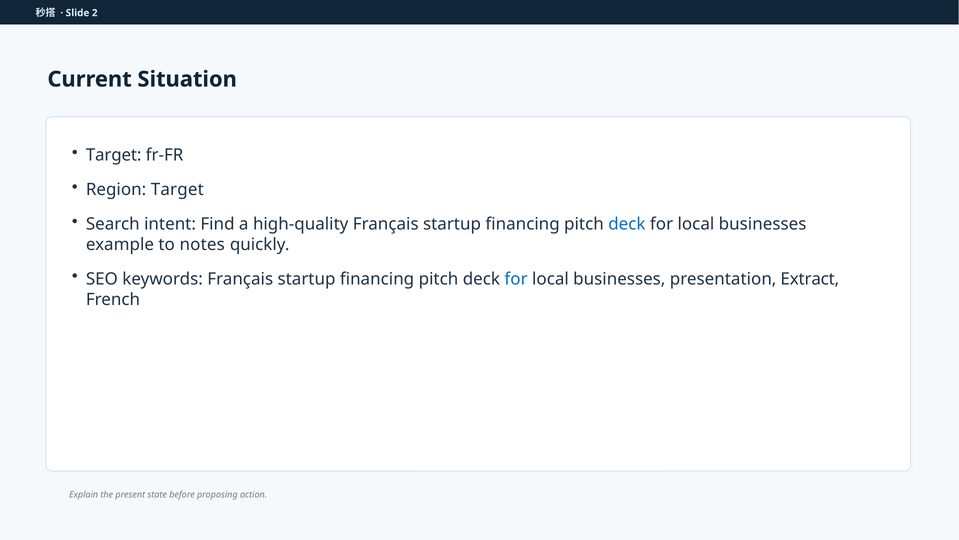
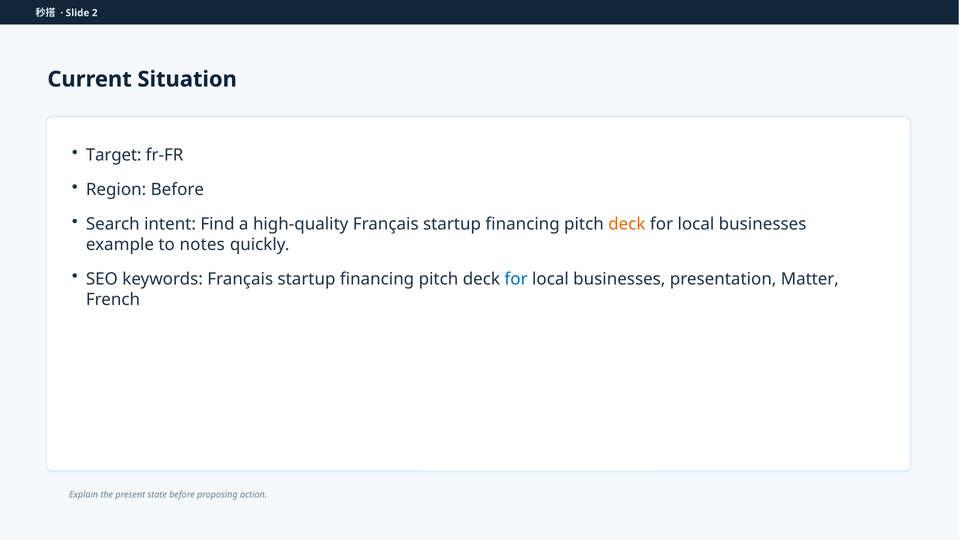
Region Target: Target -> Before (177, 190)
deck colour: blue -> orange (627, 224)
Extract: Extract -> Matter (810, 279)
